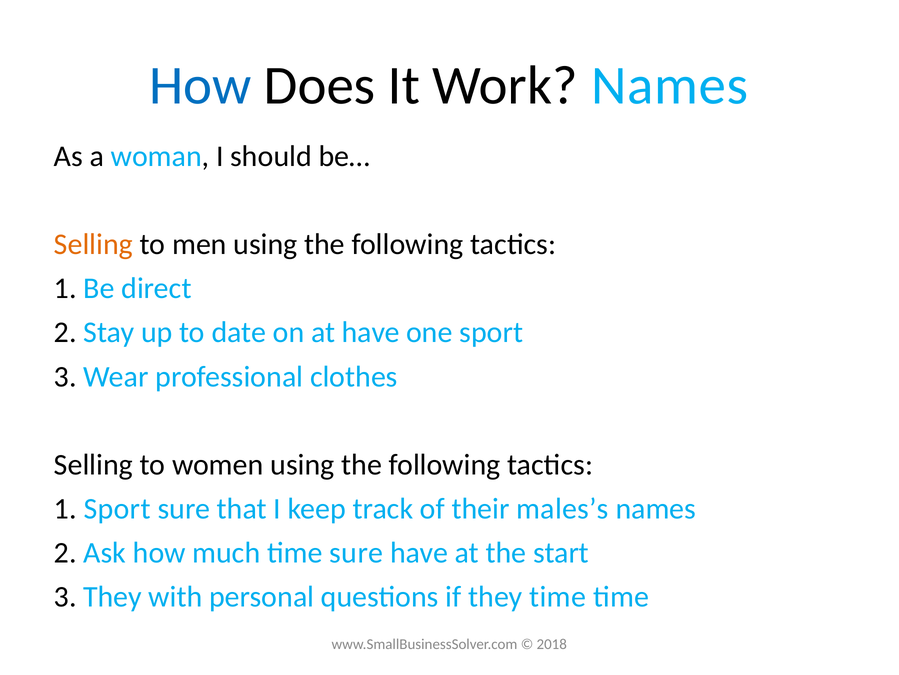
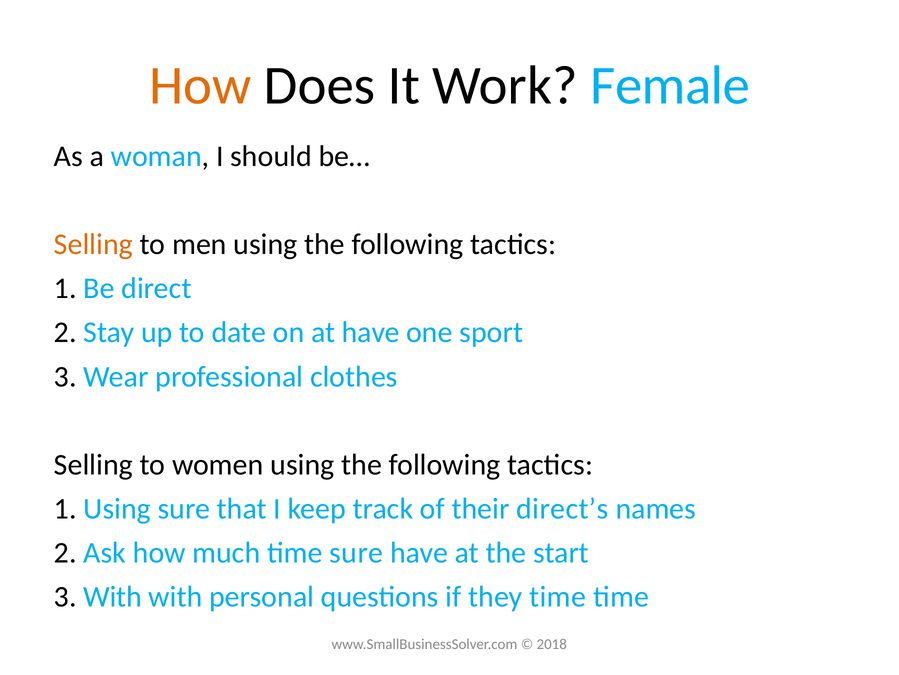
How colour: blue -> orange (200, 86)
Work Names: Names -> Female (670, 86)
1 Sport: Sport -> Using (117, 508)
males’s: males’s -> direct’s (562, 508)
3 They: They -> With (113, 596)
